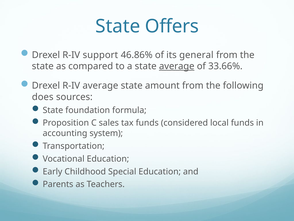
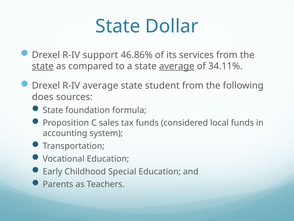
Offers: Offers -> Dollar (172, 26)
general: general -> services (196, 55)
state underline: none -> present (43, 66)
33.66%: 33.66% -> 34.11% (225, 66)
amount: amount -> student (162, 85)
